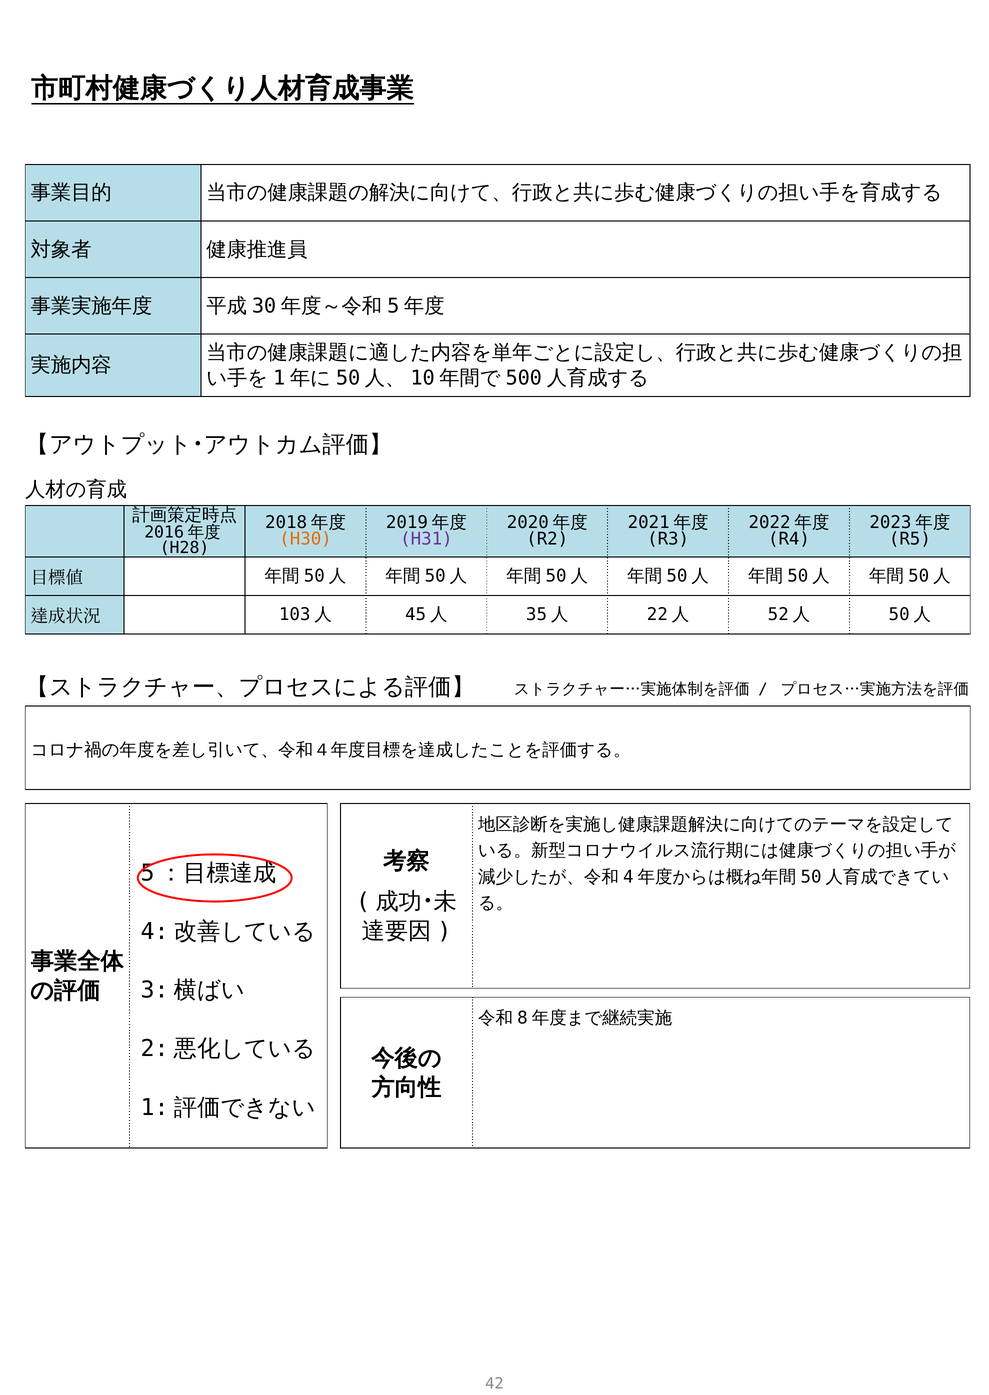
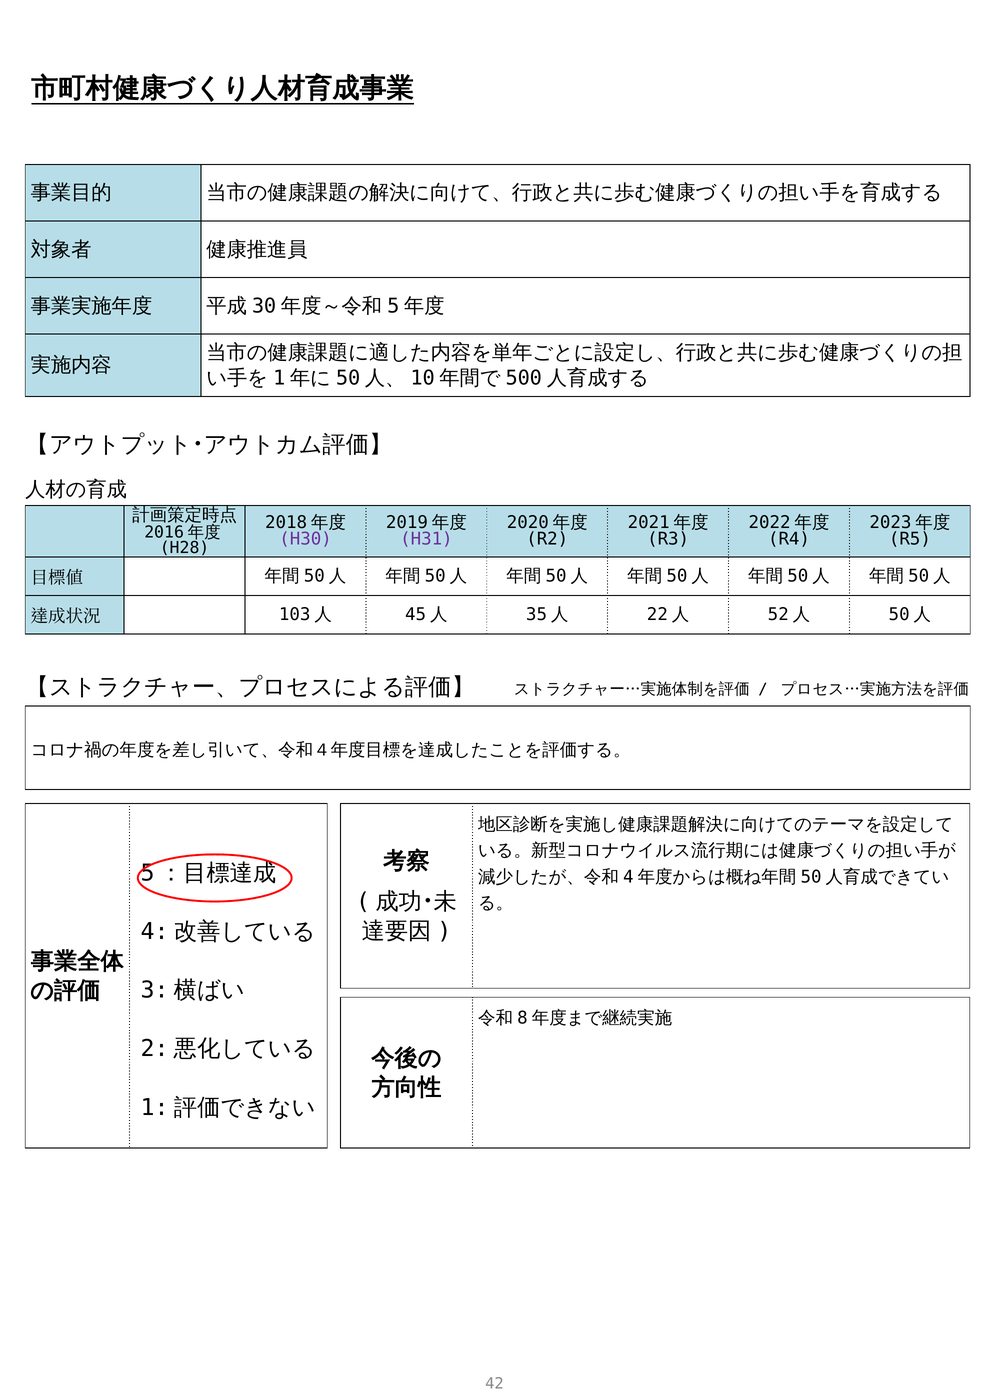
H30 colour: orange -> purple (306, 539)
